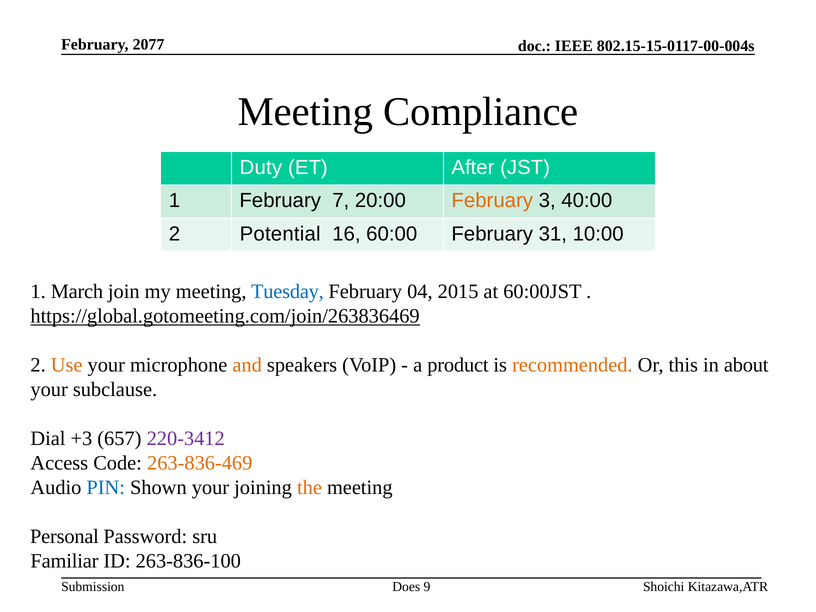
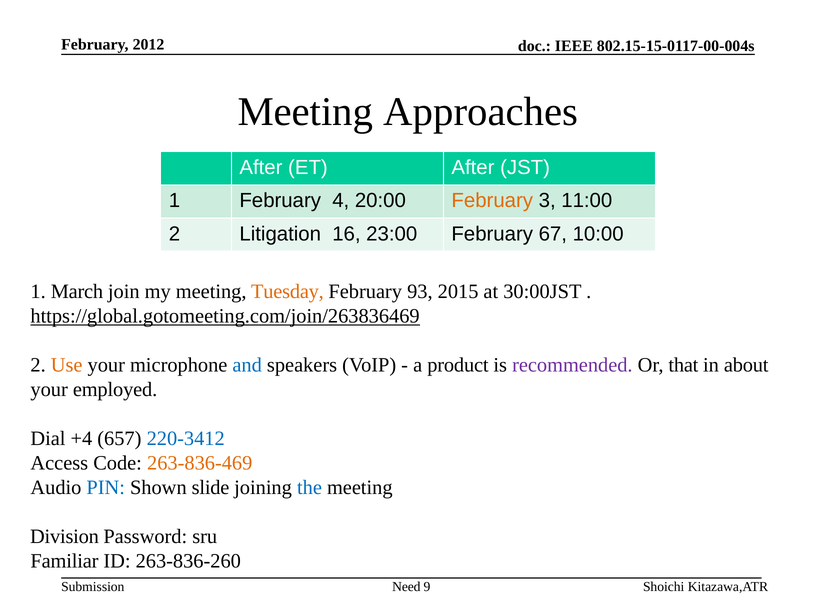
2077: 2077 -> 2012 (148, 45)
Compliance: Compliance -> Approaches (481, 112)
Duty: Duty -> After (261, 168)
7: 7 -> 4 (341, 201)
40:00: 40:00 -> 11:00 (587, 201)
Potential: Potential -> Litigation (280, 234)
60:00: 60:00 -> 23:00 (392, 234)
31: 31 -> 67 (553, 234)
Tuesday colour: blue -> orange (287, 292)
04: 04 -> 93 (420, 292)
60:00JST: 60:00JST -> 30:00JST (542, 292)
and colour: orange -> blue (247, 365)
recommended colour: orange -> purple (572, 365)
this: this -> that (683, 365)
subclause: subclause -> employed (115, 389)
+3: +3 -> +4 (81, 438)
220-3412 colour: purple -> blue (186, 438)
Shown your: your -> slide (211, 487)
the colour: orange -> blue (309, 487)
Personal: Personal -> Division (64, 536)
263-836-100: 263-836-100 -> 263-836-260 (188, 561)
Does: Does -> Need (406, 587)
